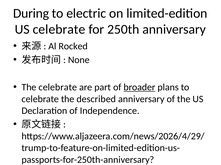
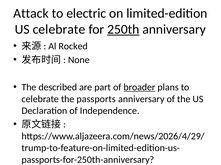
During: During -> Attack (31, 13)
250th underline: none -> present (123, 29)
The celebrate: celebrate -> described (58, 88)
described: described -> passports (96, 99)
